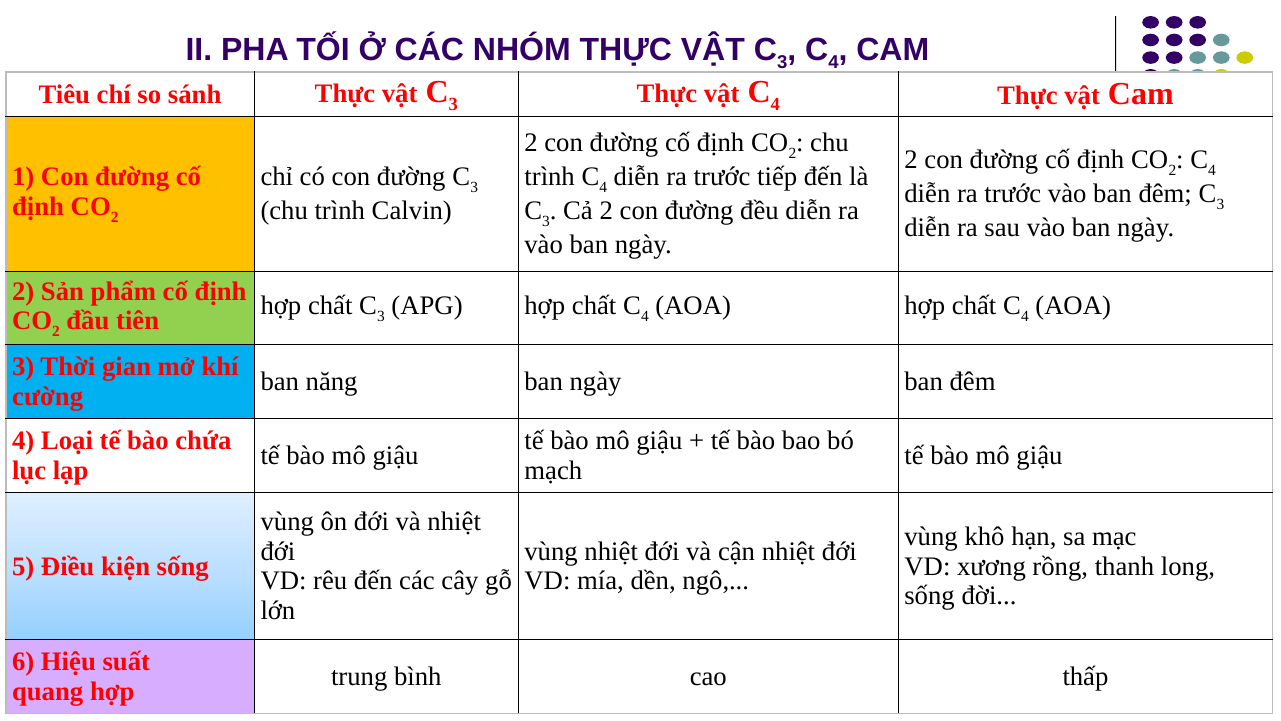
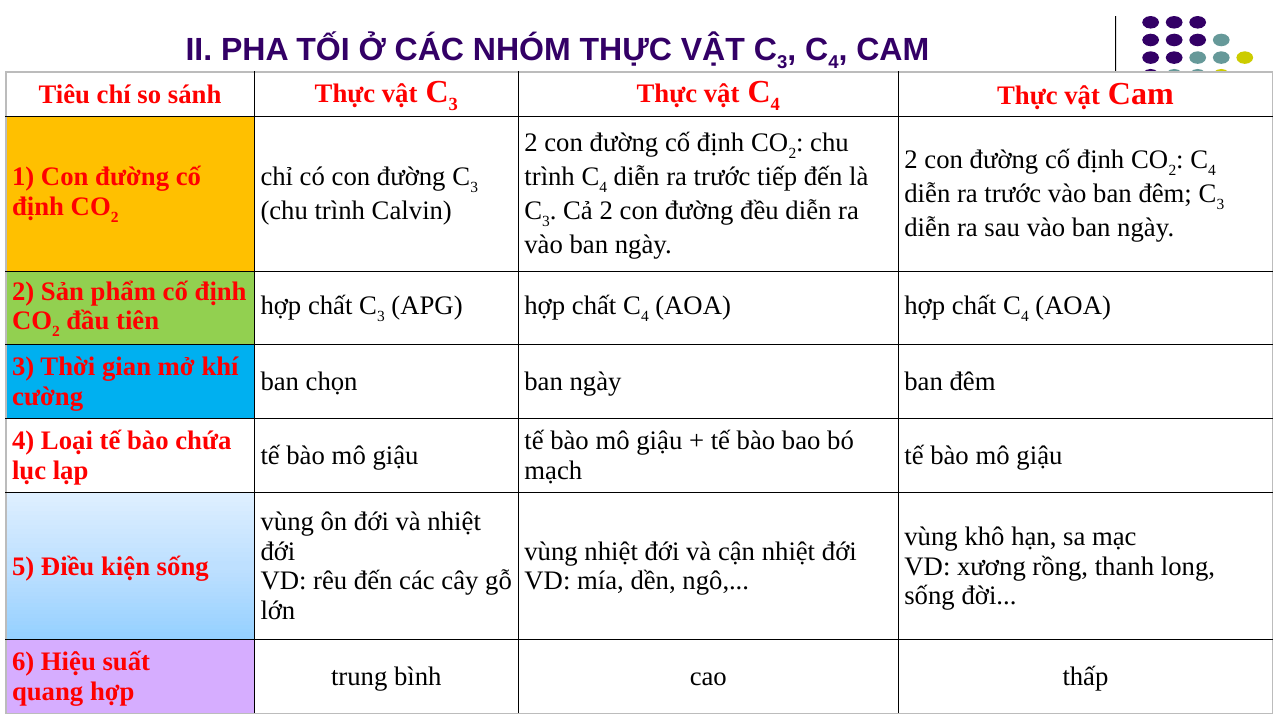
năng: năng -> chọn (332, 382)
